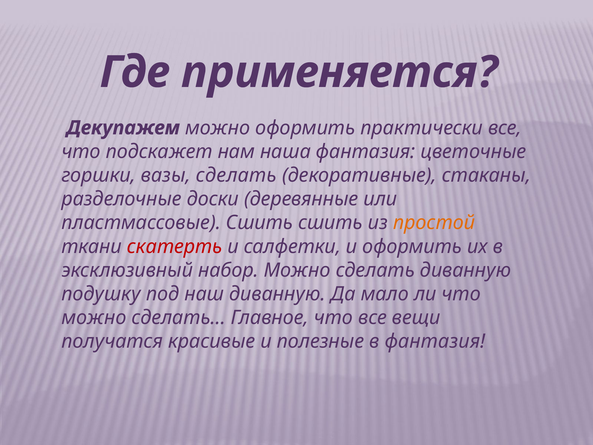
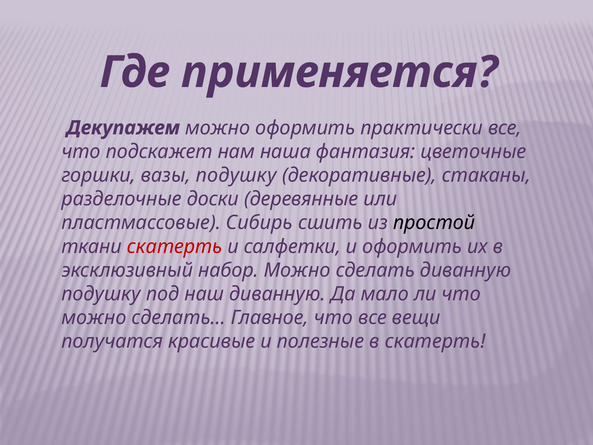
вазы сделать: сделать -> подушку (236, 175)
пластмассовые Сшить: Сшить -> Сибирь (259, 223)
простой colour: orange -> black (434, 223)
в фантазия: фантазия -> скатерть (435, 341)
